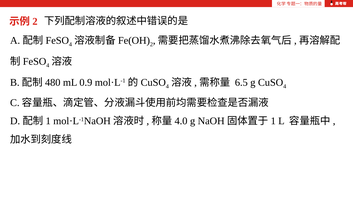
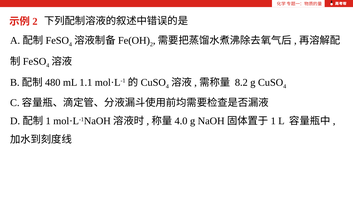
0.9: 0.9 -> 1.1 (86, 83)
6.5: 6.5 -> 8.2 (241, 83)
